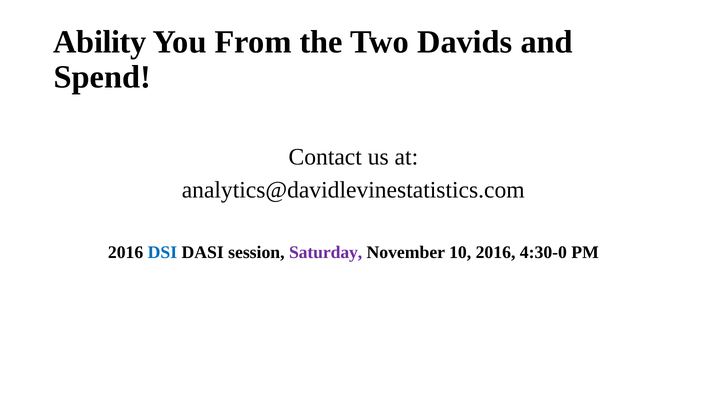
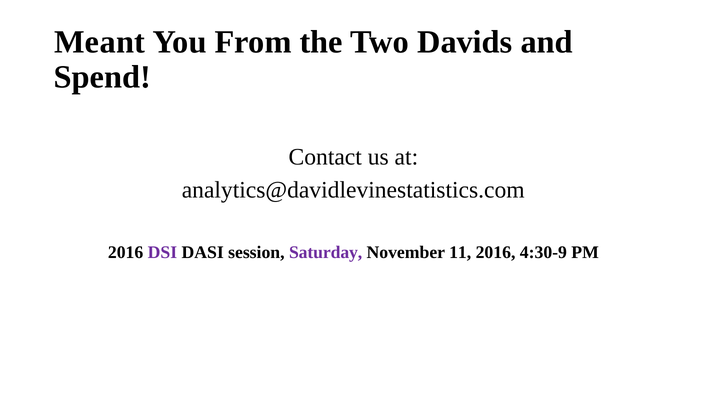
Ability: Ability -> Meant (100, 42)
DSI colour: blue -> purple (162, 252)
10: 10 -> 11 (460, 252)
4:30-0: 4:30-0 -> 4:30-9 (543, 252)
